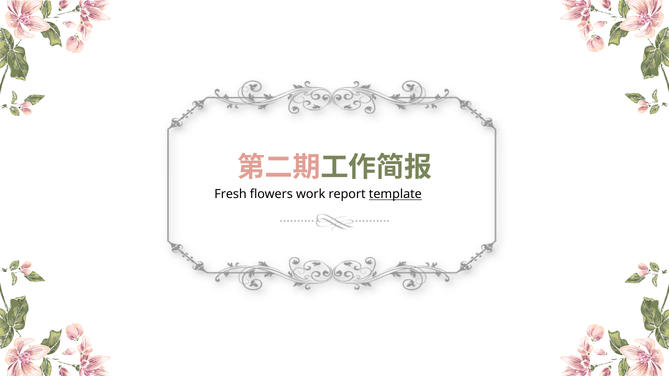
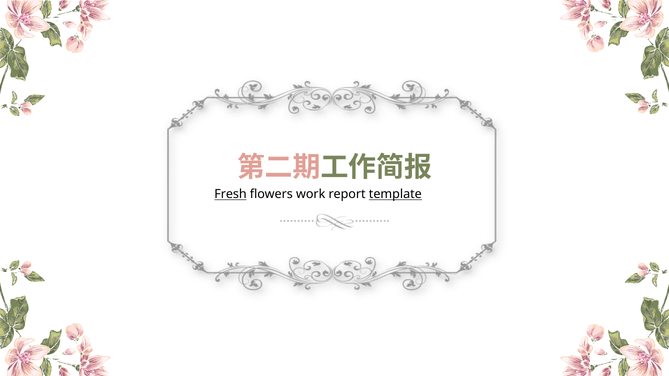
Fresh underline: none -> present (230, 194)
